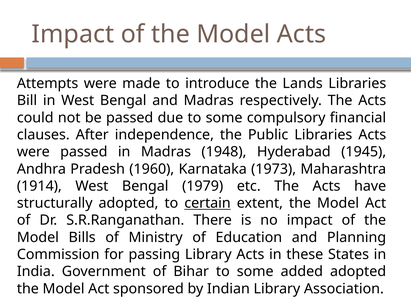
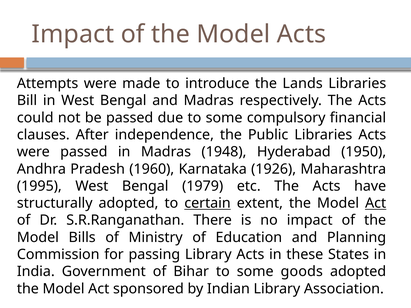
1945: 1945 -> 1950 (364, 152)
1973: 1973 -> 1926 (274, 169)
1914: 1914 -> 1995 (39, 186)
Act underline: none -> present (376, 203)
added: added -> goods (302, 272)
